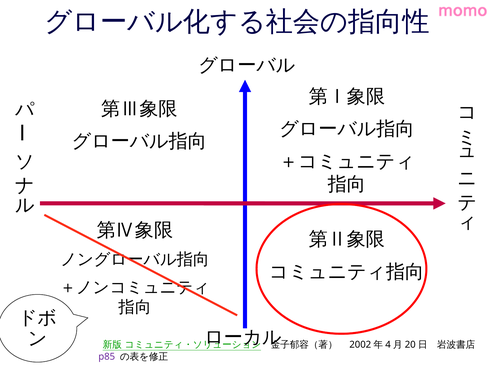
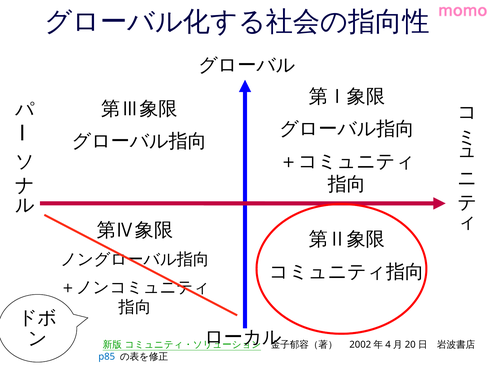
p85 colour: purple -> blue (107, 356)
